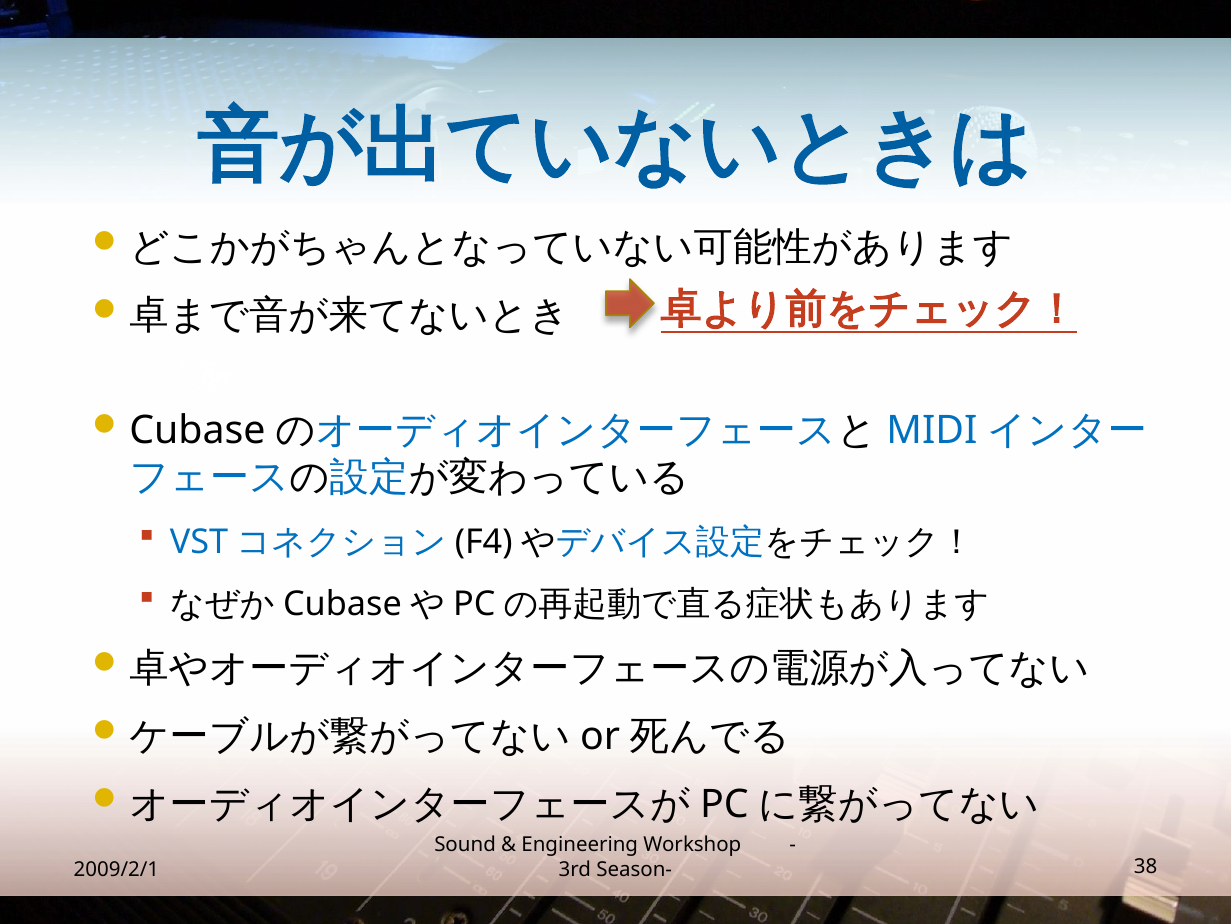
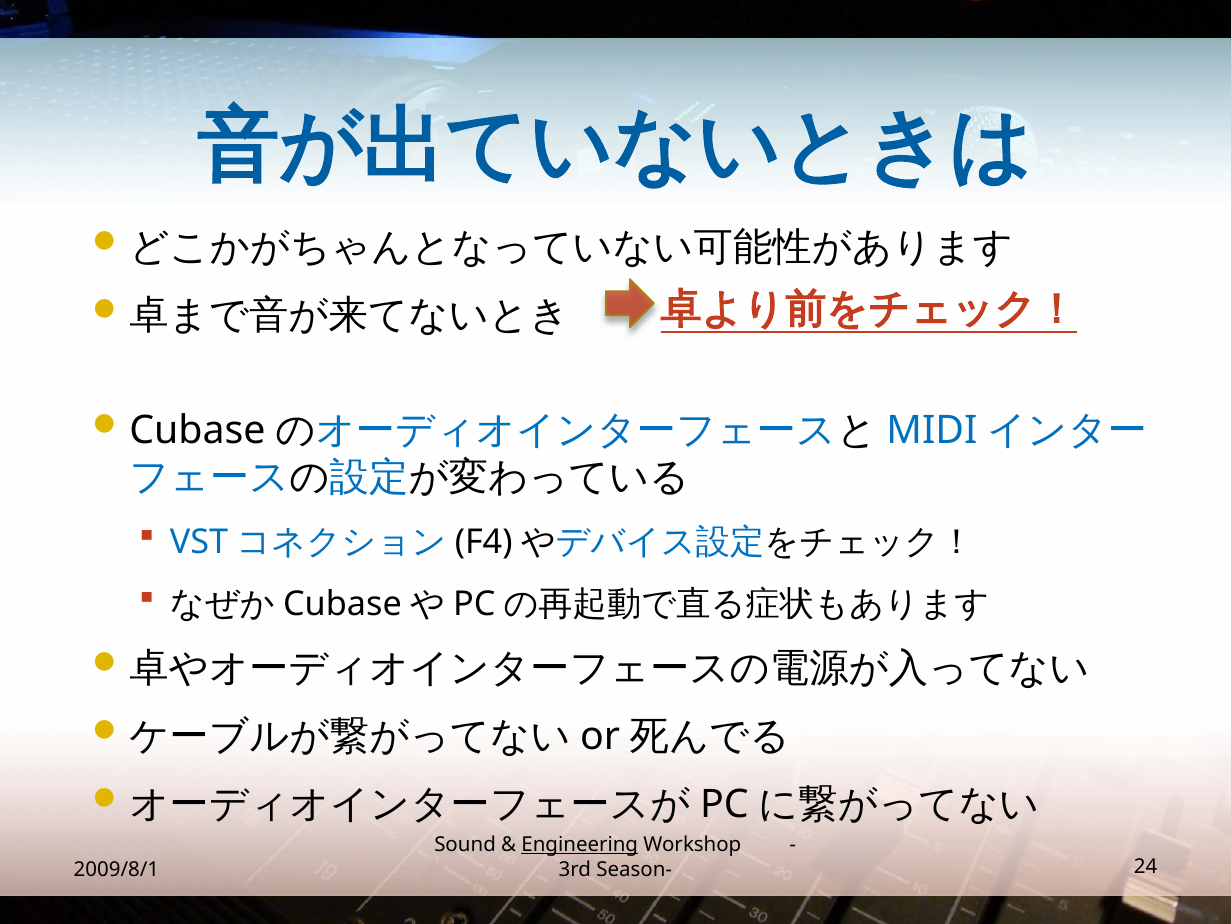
Engineering underline: none -> present (580, 844)
2009/2/1: 2009/2/1 -> 2009/8/1 (116, 869)
38: 38 -> 24 (1146, 866)
